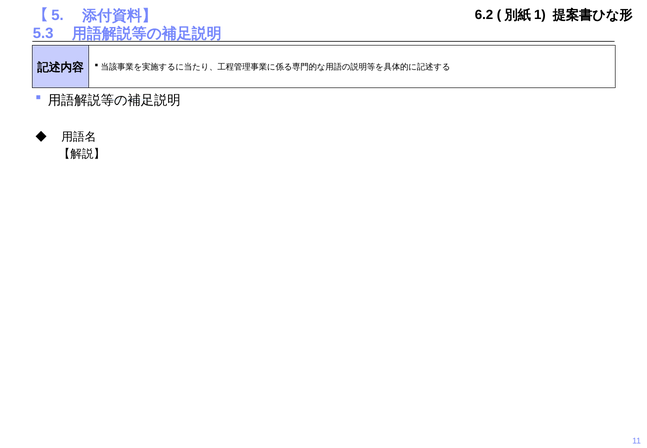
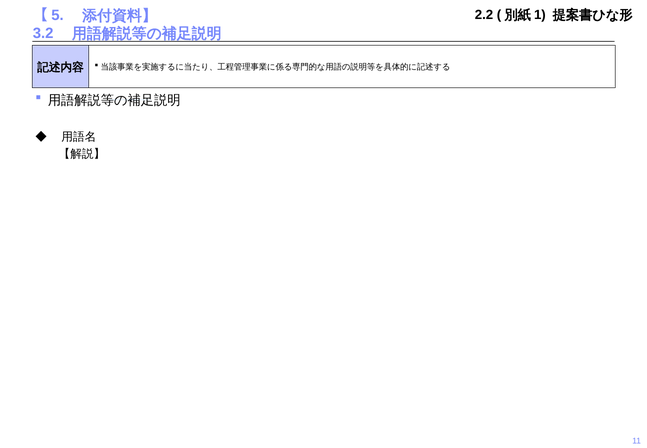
6.2: 6.2 -> 2.2 (484, 15)
5.3: 5.3 -> 3.2 (43, 33)
